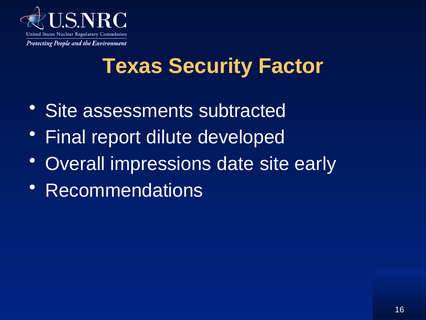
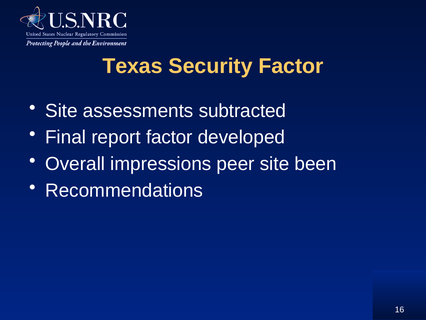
report dilute: dilute -> factor (169, 137)
date: date -> peer (236, 164)
early: early -> been (316, 164)
